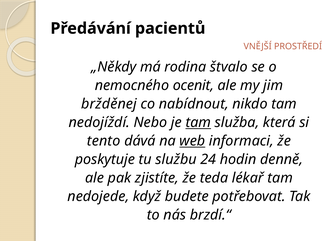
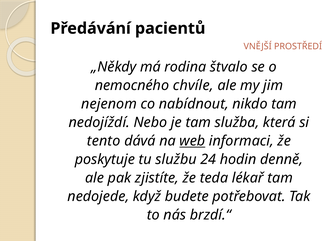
ocenit: ocenit -> chvíle (193, 86)
bržděnej: bržděnej -> nejenom (109, 104)
tam underline: present -> none (198, 123)
